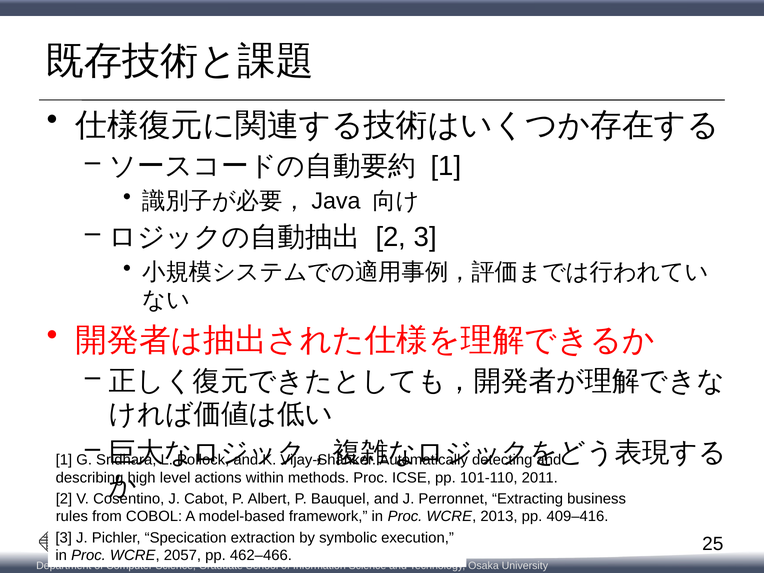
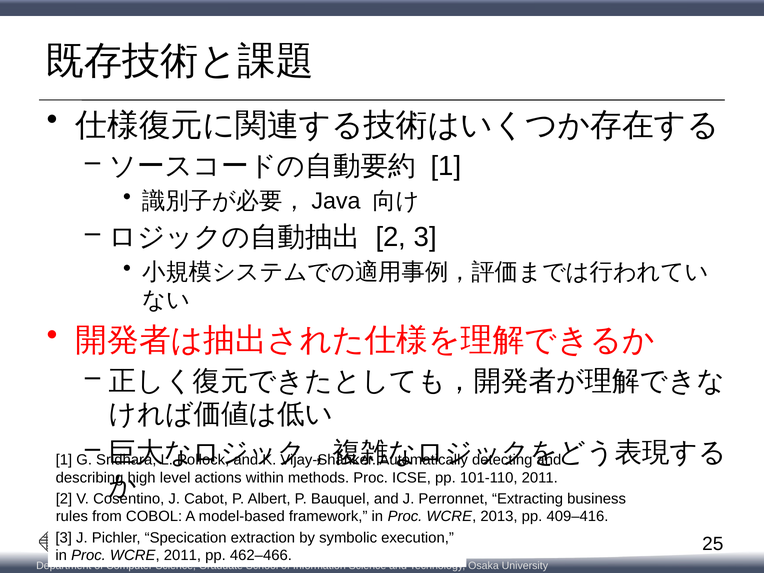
WCRE 2057: 2057 -> 2011 (182, 555)
